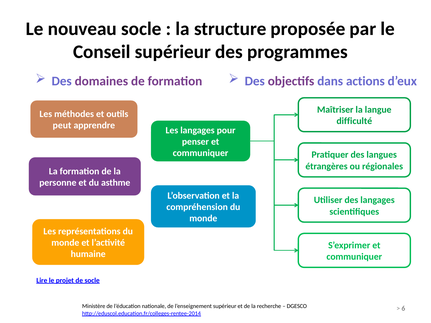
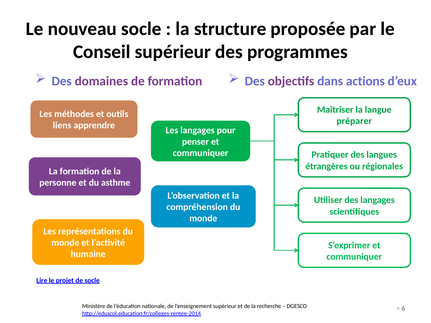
difficulté: difficulté -> préparer (354, 121)
peut: peut -> liens (62, 126)
